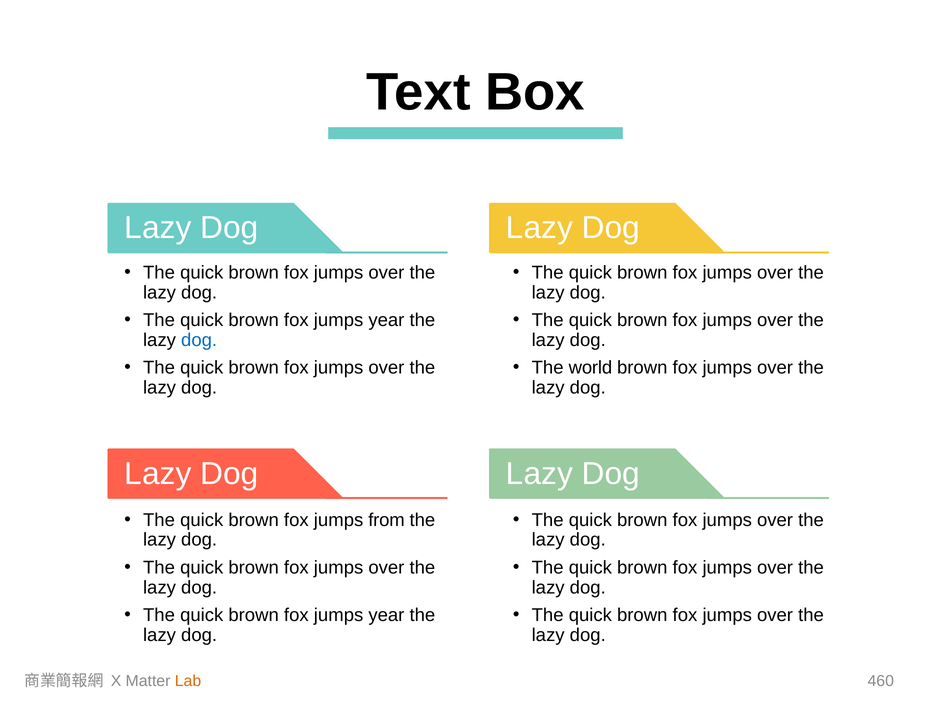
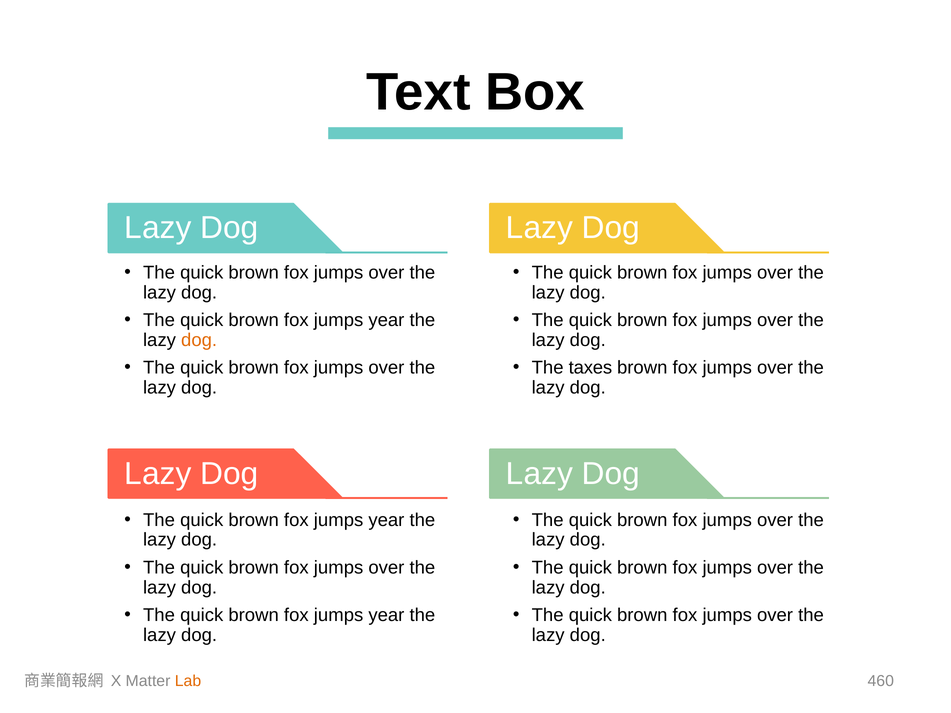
dog colour: blue -> orange (199, 340)
world: world -> taxes (590, 368)
from: from -> year (386, 520)
